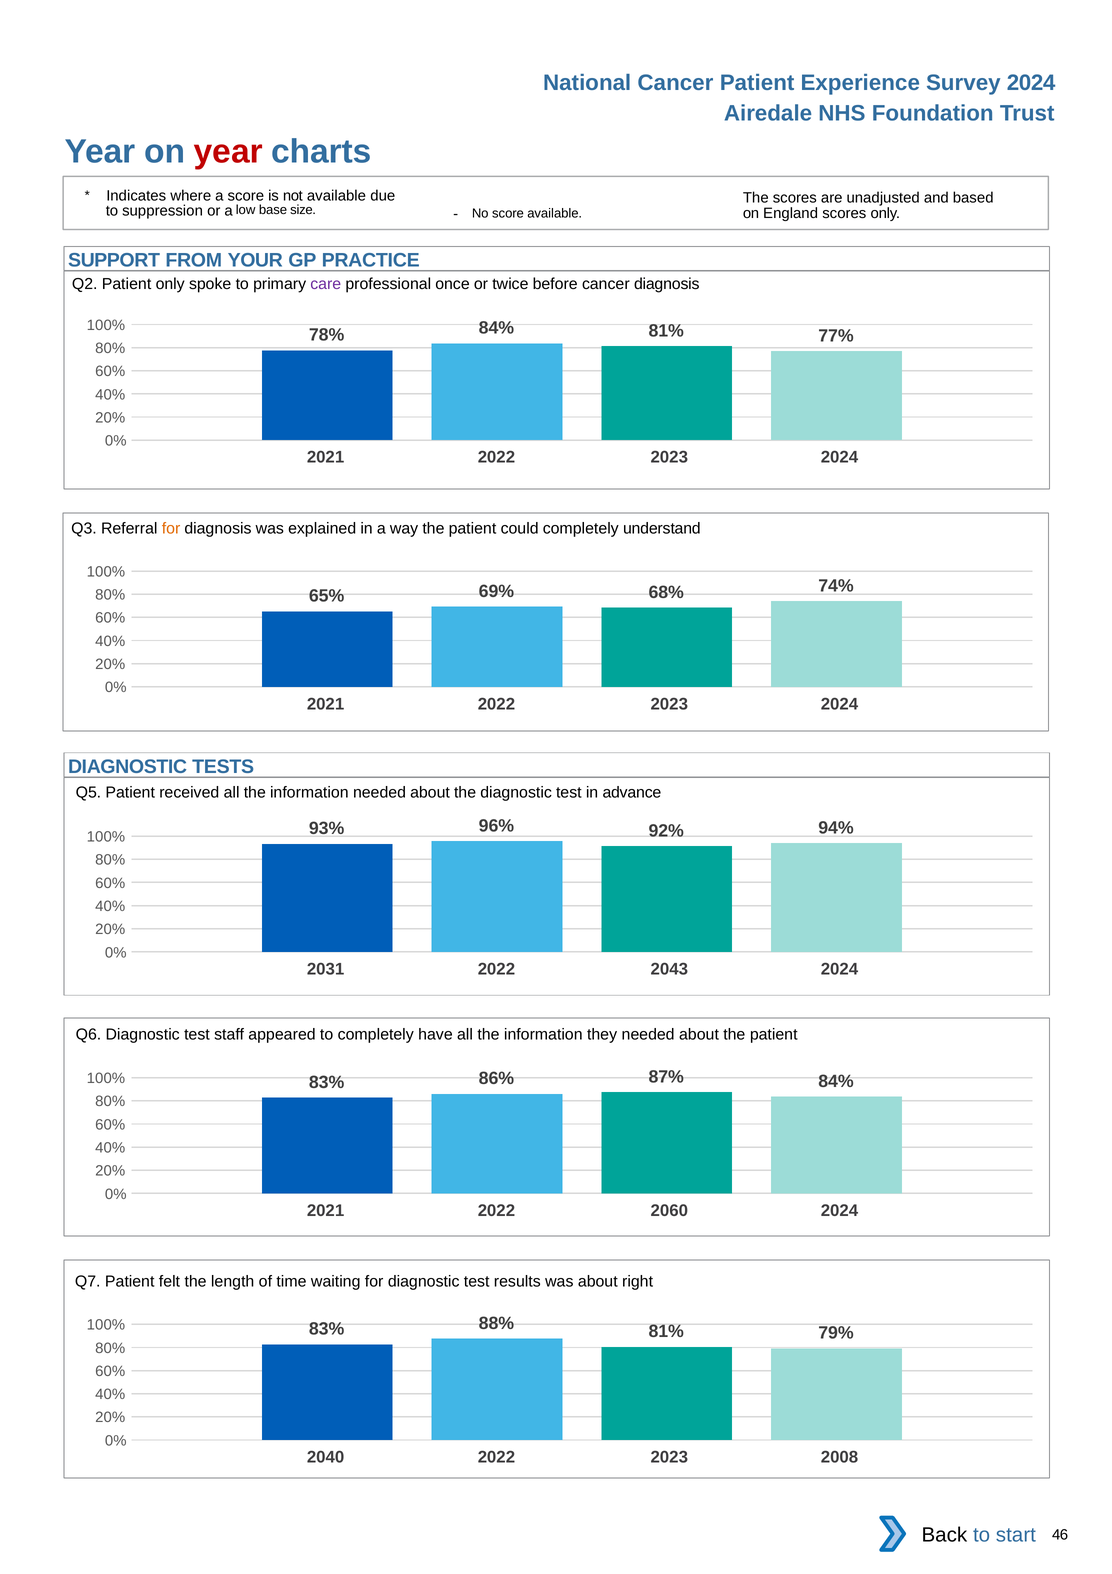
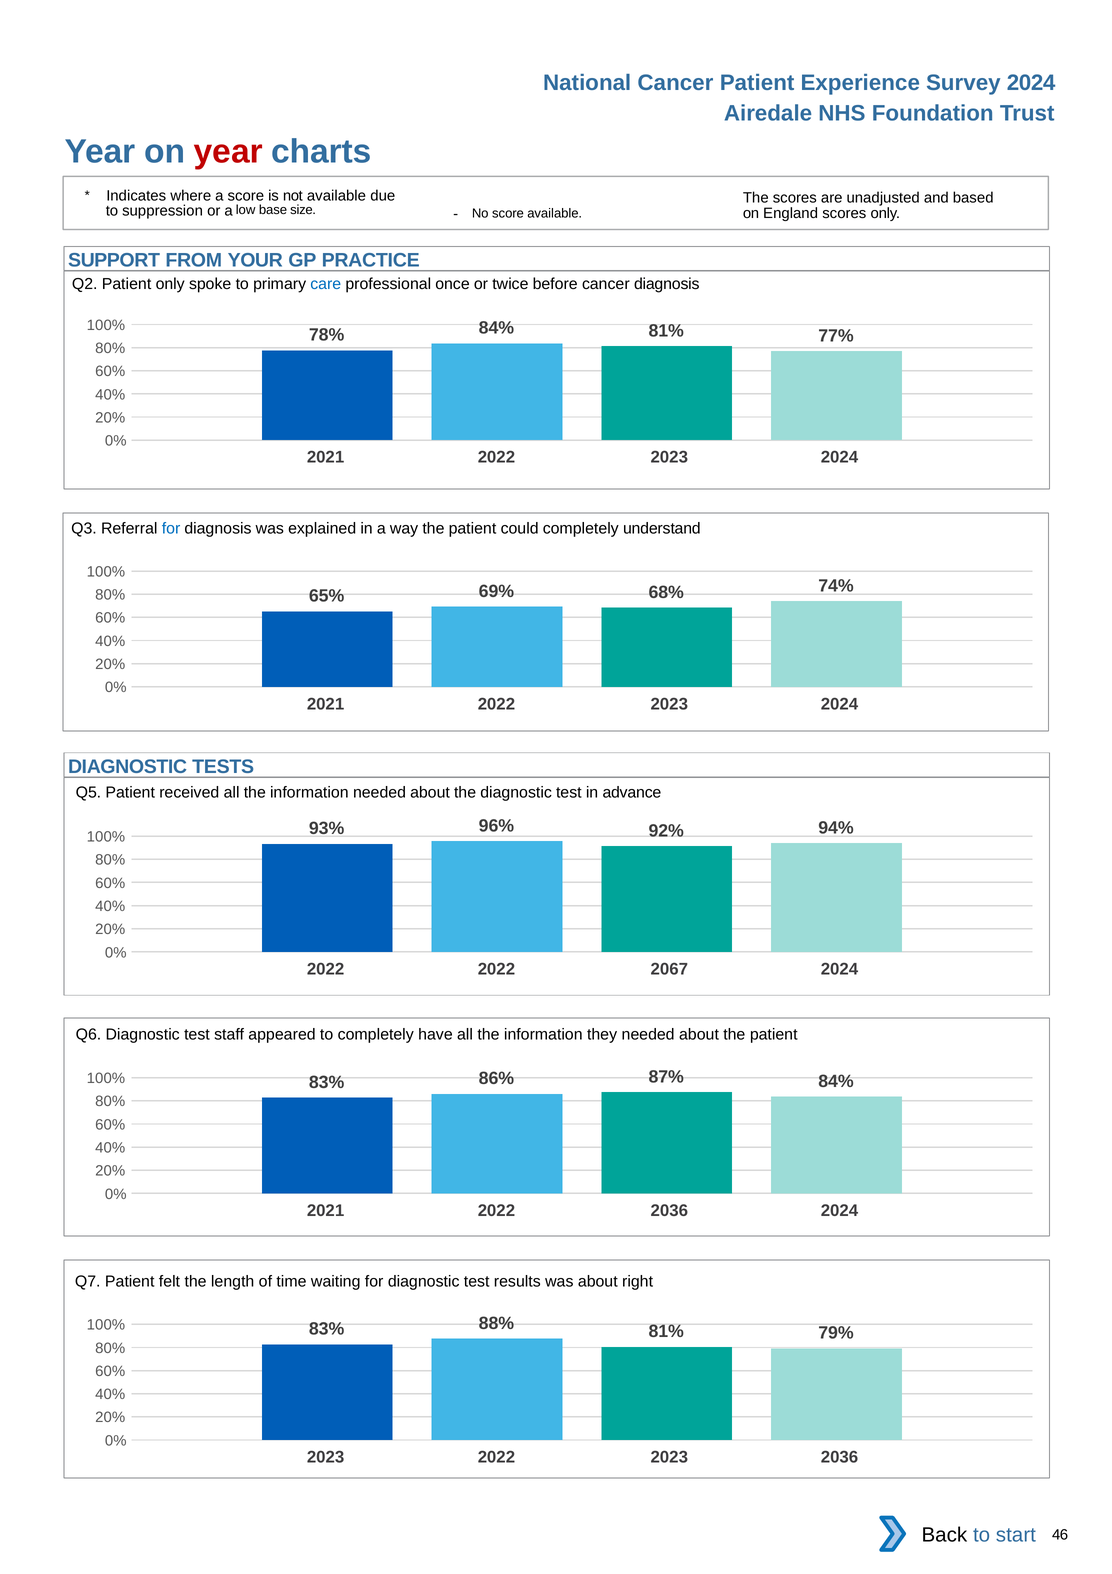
care colour: purple -> blue (326, 284)
for colour: orange -> blue (171, 529)
2031: 2031 -> 2022 (326, 969)
2043: 2043 -> 2067 (669, 969)
2022 2060: 2060 -> 2036 (669, 1210)
2040: 2040 -> 2023 (326, 1457)
2023 2008: 2008 -> 2036 (839, 1457)
